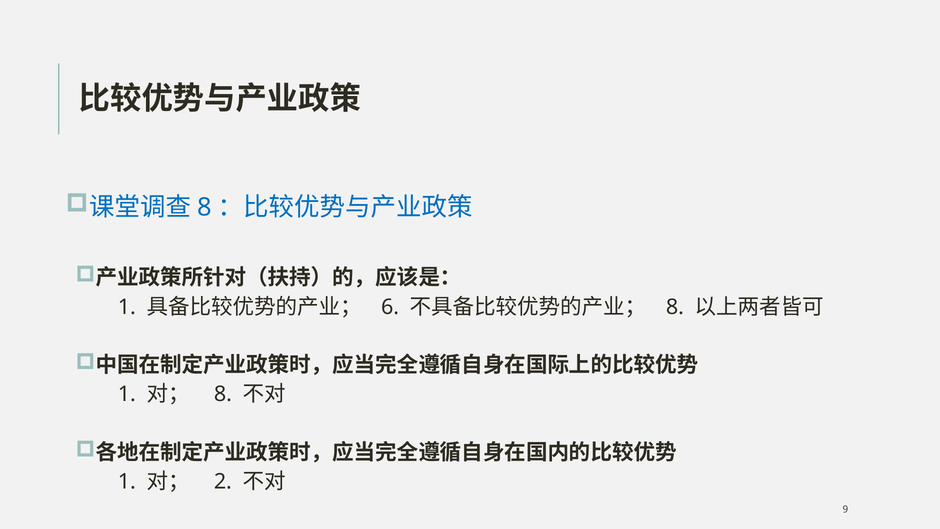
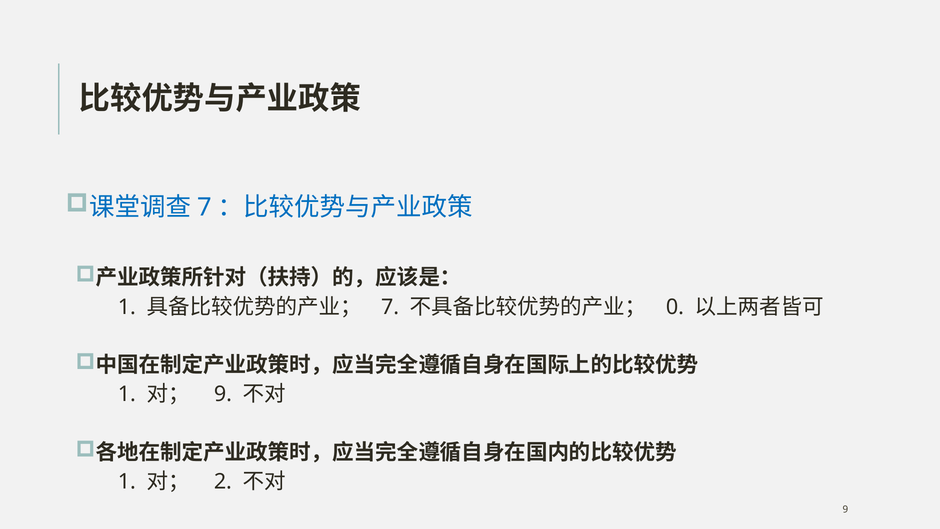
8: 8 -> 7 (204, 207)
6: 6 -> 7 (390, 307)
8: 8 -> 0 (675, 307)
8: 8 -> 9 (223, 394)
